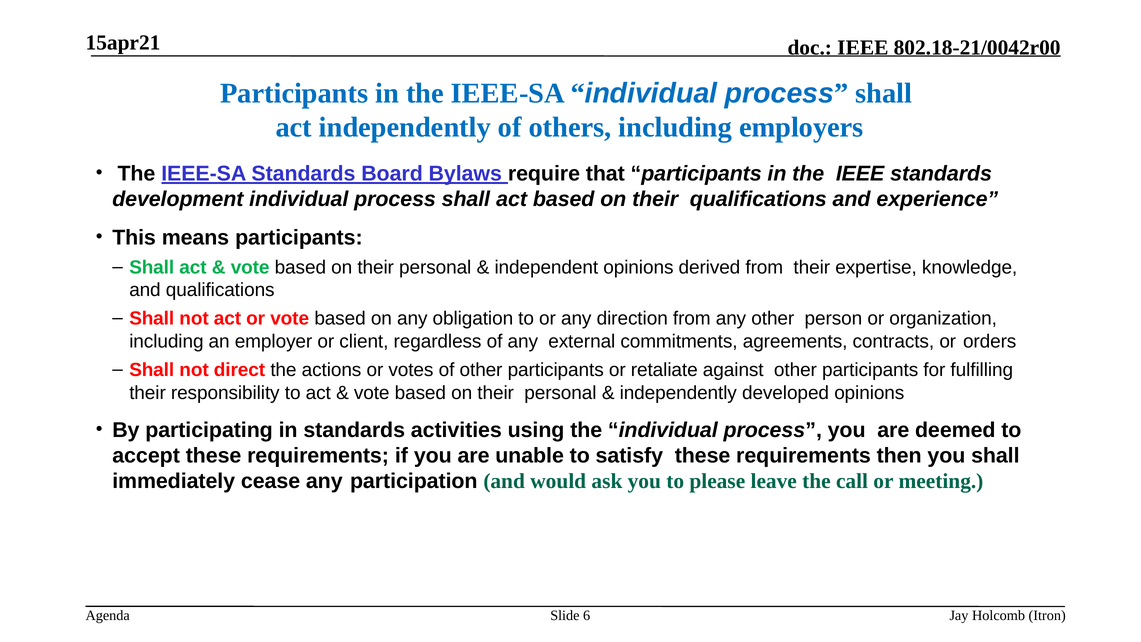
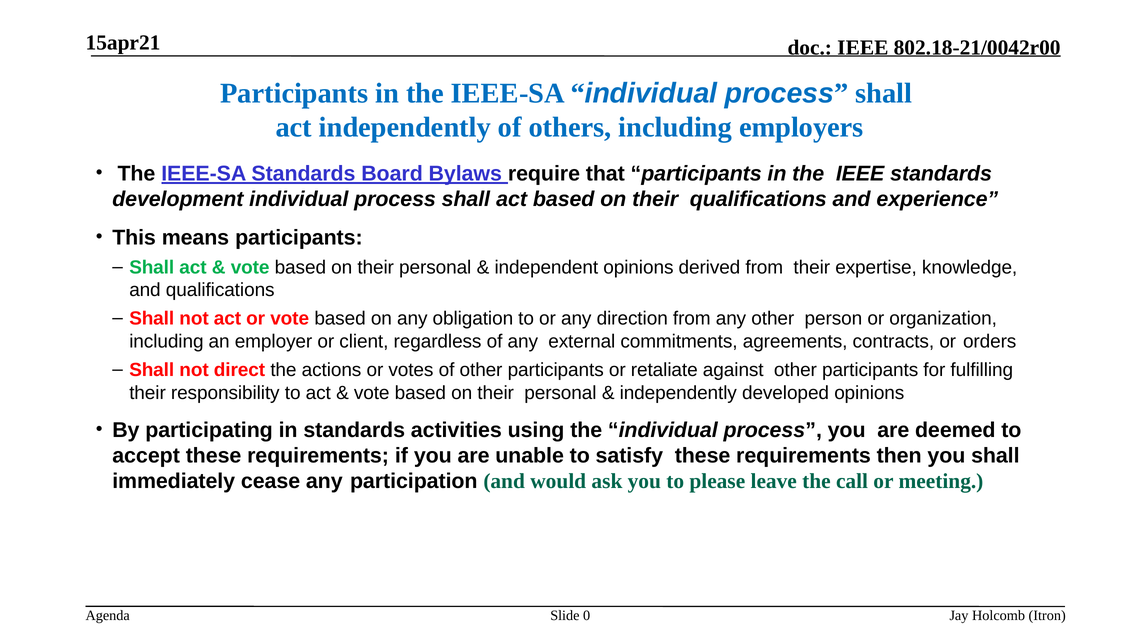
6: 6 -> 0 (587, 616)
